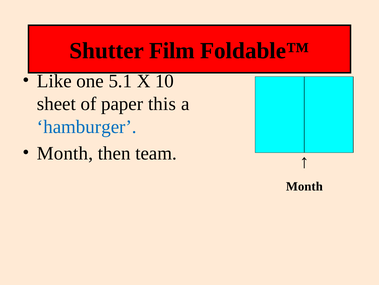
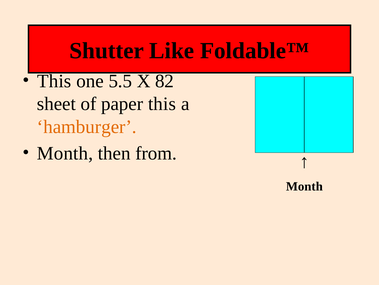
Film: Film -> Like (172, 51)
Like: Like -> This (54, 81)
5.1: 5.1 -> 5.5 (120, 81)
10: 10 -> 82 (165, 81)
hamburger colour: blue -> orange (87, 126)
team: team -> from (156, 153)
